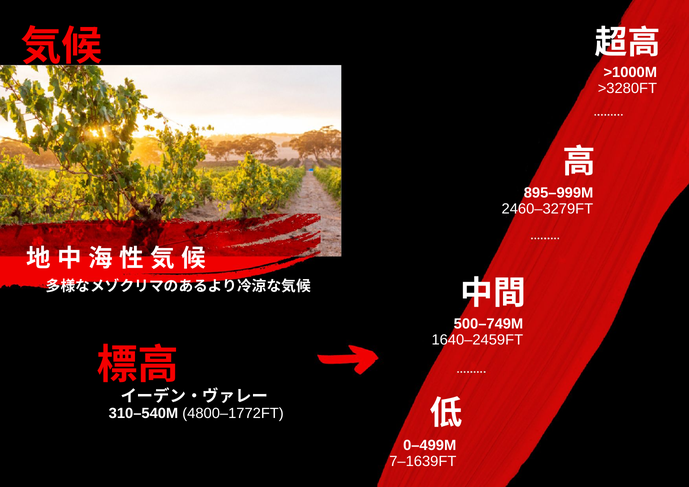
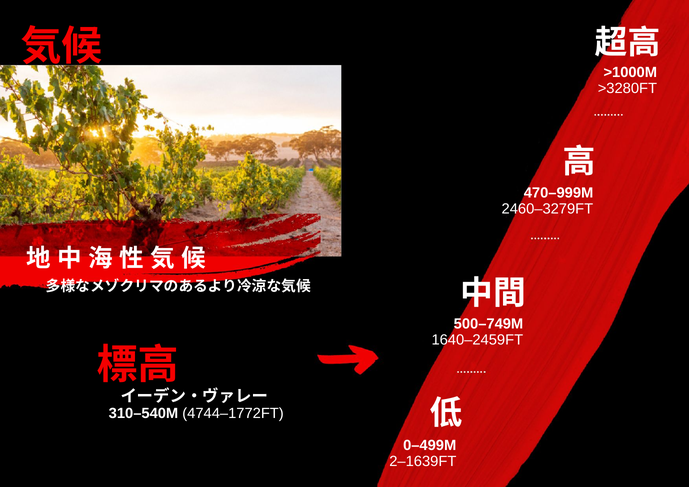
895–999M: 895–999M -> 470–999M (559, 193)
4800–1772FT: 4800–1772FT -> 4744–1772FT (233, 414)
7–1639FT: 7–1639FT -> 2–1639FT (423, 462)
